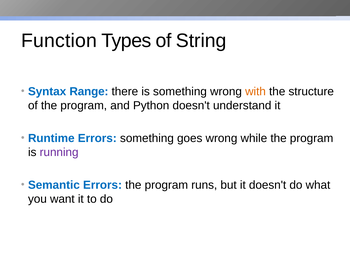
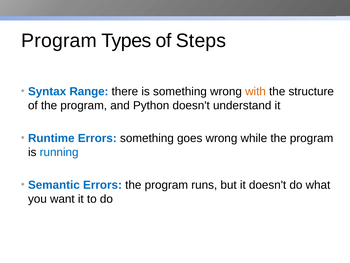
Function: Function -> Program (59, 41)
String: String -> Steps (201, 41)
running colour: purple -> blue (59, 152)
